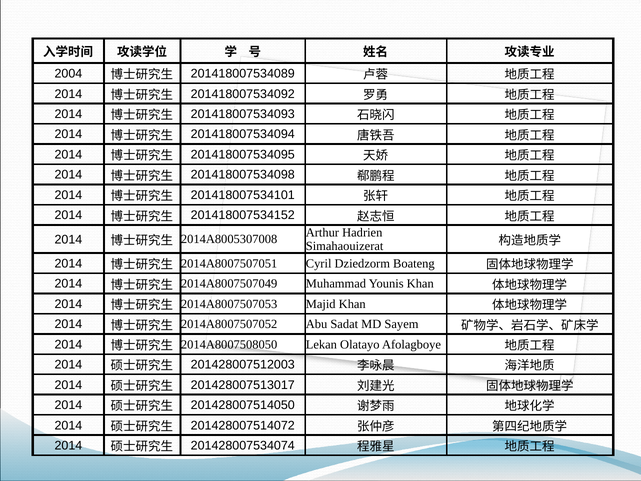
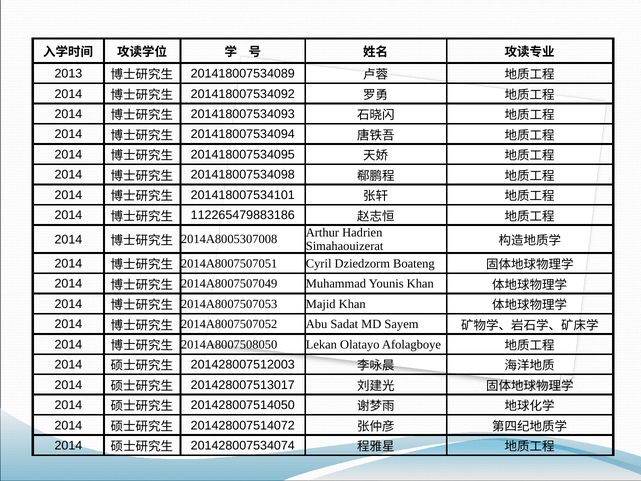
2004: 2004 -> 2013 (68, 74)
201418007534152: 201418007534152 -> 112265479883186 (243, 215)
